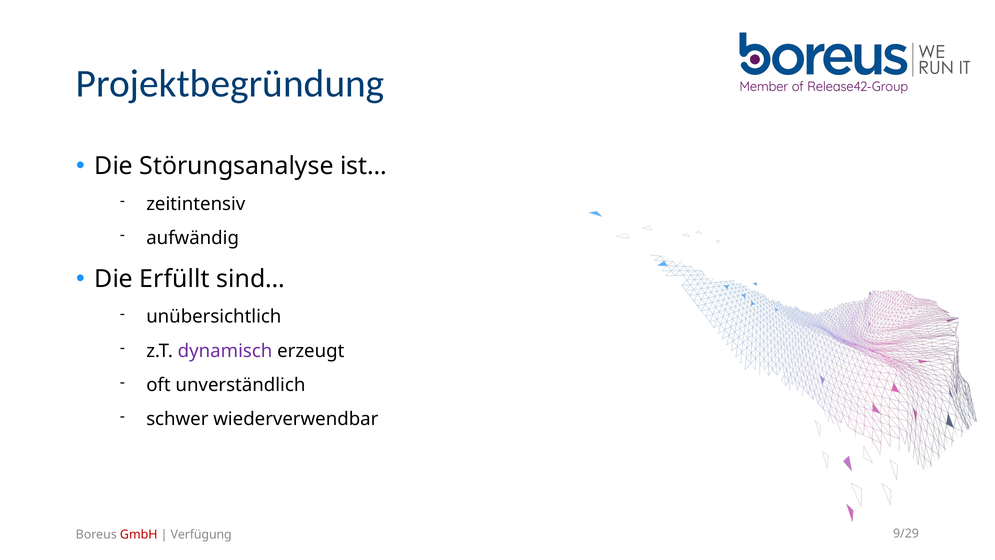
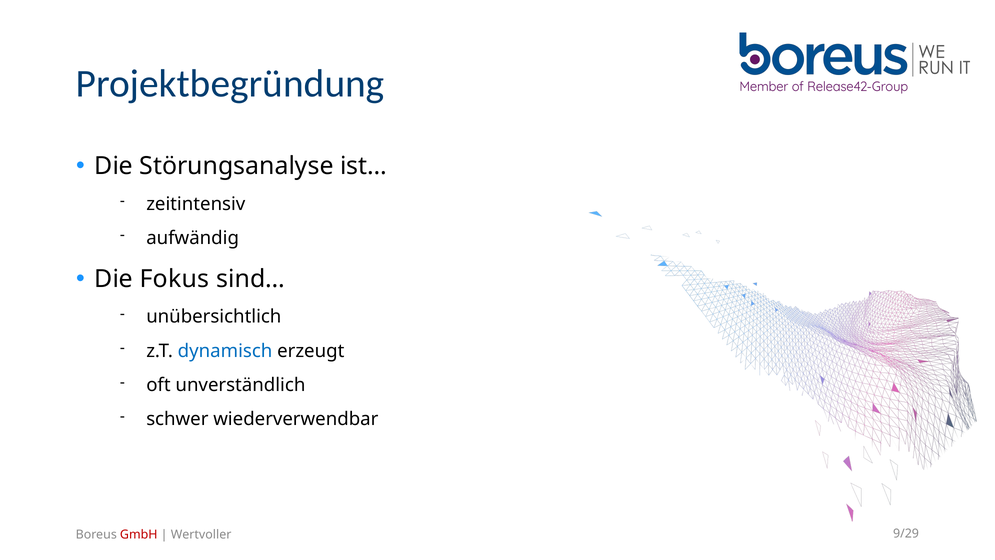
Erfüllt: Erfüllt -> Fokus (175, 279)
dynamisch colour: purple -> blue (225, 351)
Verfügung: Verfügung -> Wertvoller (201, 534)
